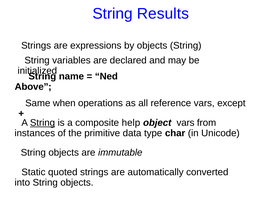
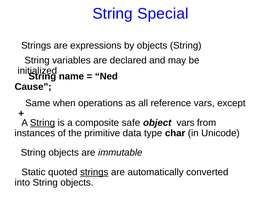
Results: Results -> Special (163, 14)
Above: Above -> Cause (33, 87)
help: help -> safe (131, 123)
strings underline: none -> present (94, 173)
